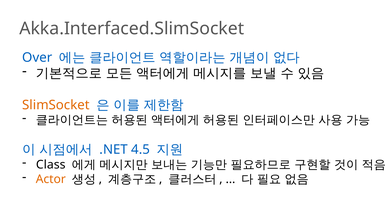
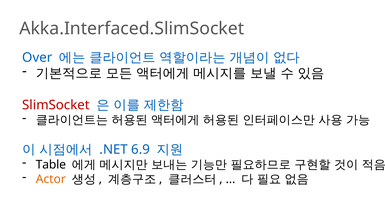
SlimSocket colour: orange -> red (56, 105)
4.5: 4.5 -> 6.9 (141, 150)
Class: Class -> Table (51, 165)
